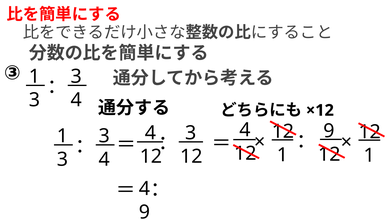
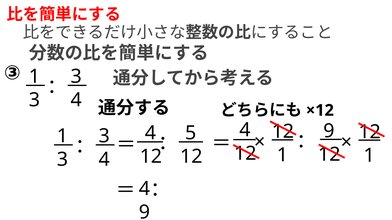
3: 3 -> 5 (191, 133)
